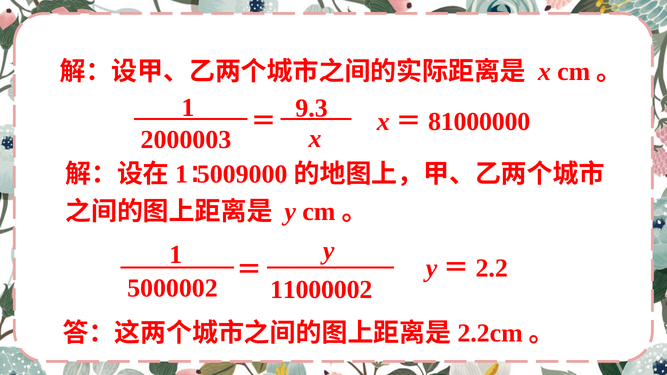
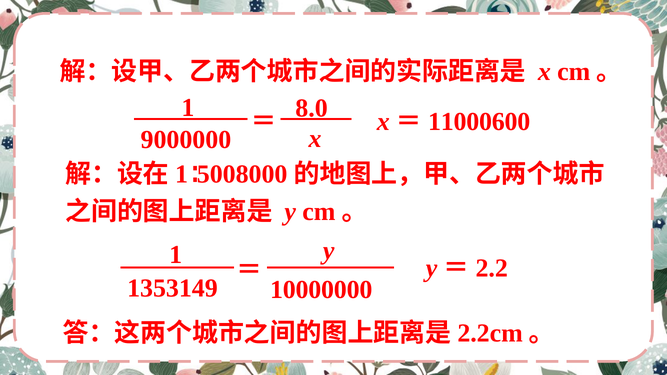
9.3: 9.3 -> 8.0 (312, 108)
81000000: 81000000 -> 11000600 (479, 122)
2000003: 2000003 -> 9000000 (186, 140)
5009000: 5009000 -> 5008000 (242, 174)
5000002: 5000002 -> 1353149 (172, 288)
11000002: 11000002 -> 10000000 (321, 290)
